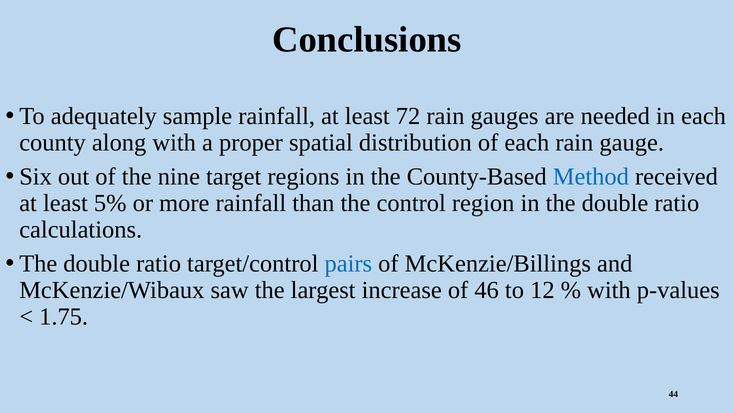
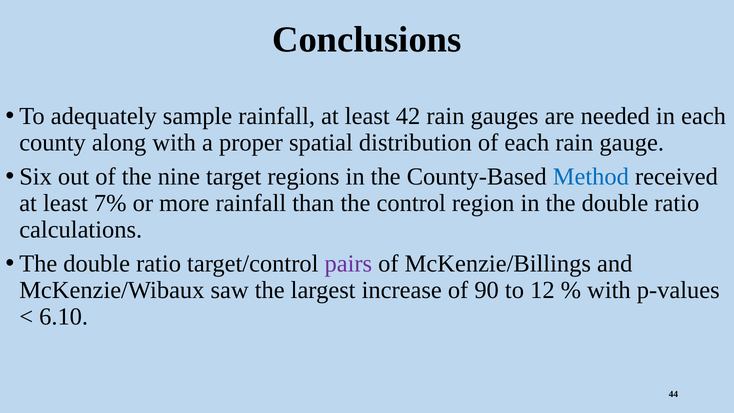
72: 72 -> 42 (408, 116)
5%: 5% -> 7% (110, 203)
pairs colour: blue -> purple (348, 264)
46: 46 -> 90 (487, 290)
1.75: 1.75 -> 6.10 (64, 316)
